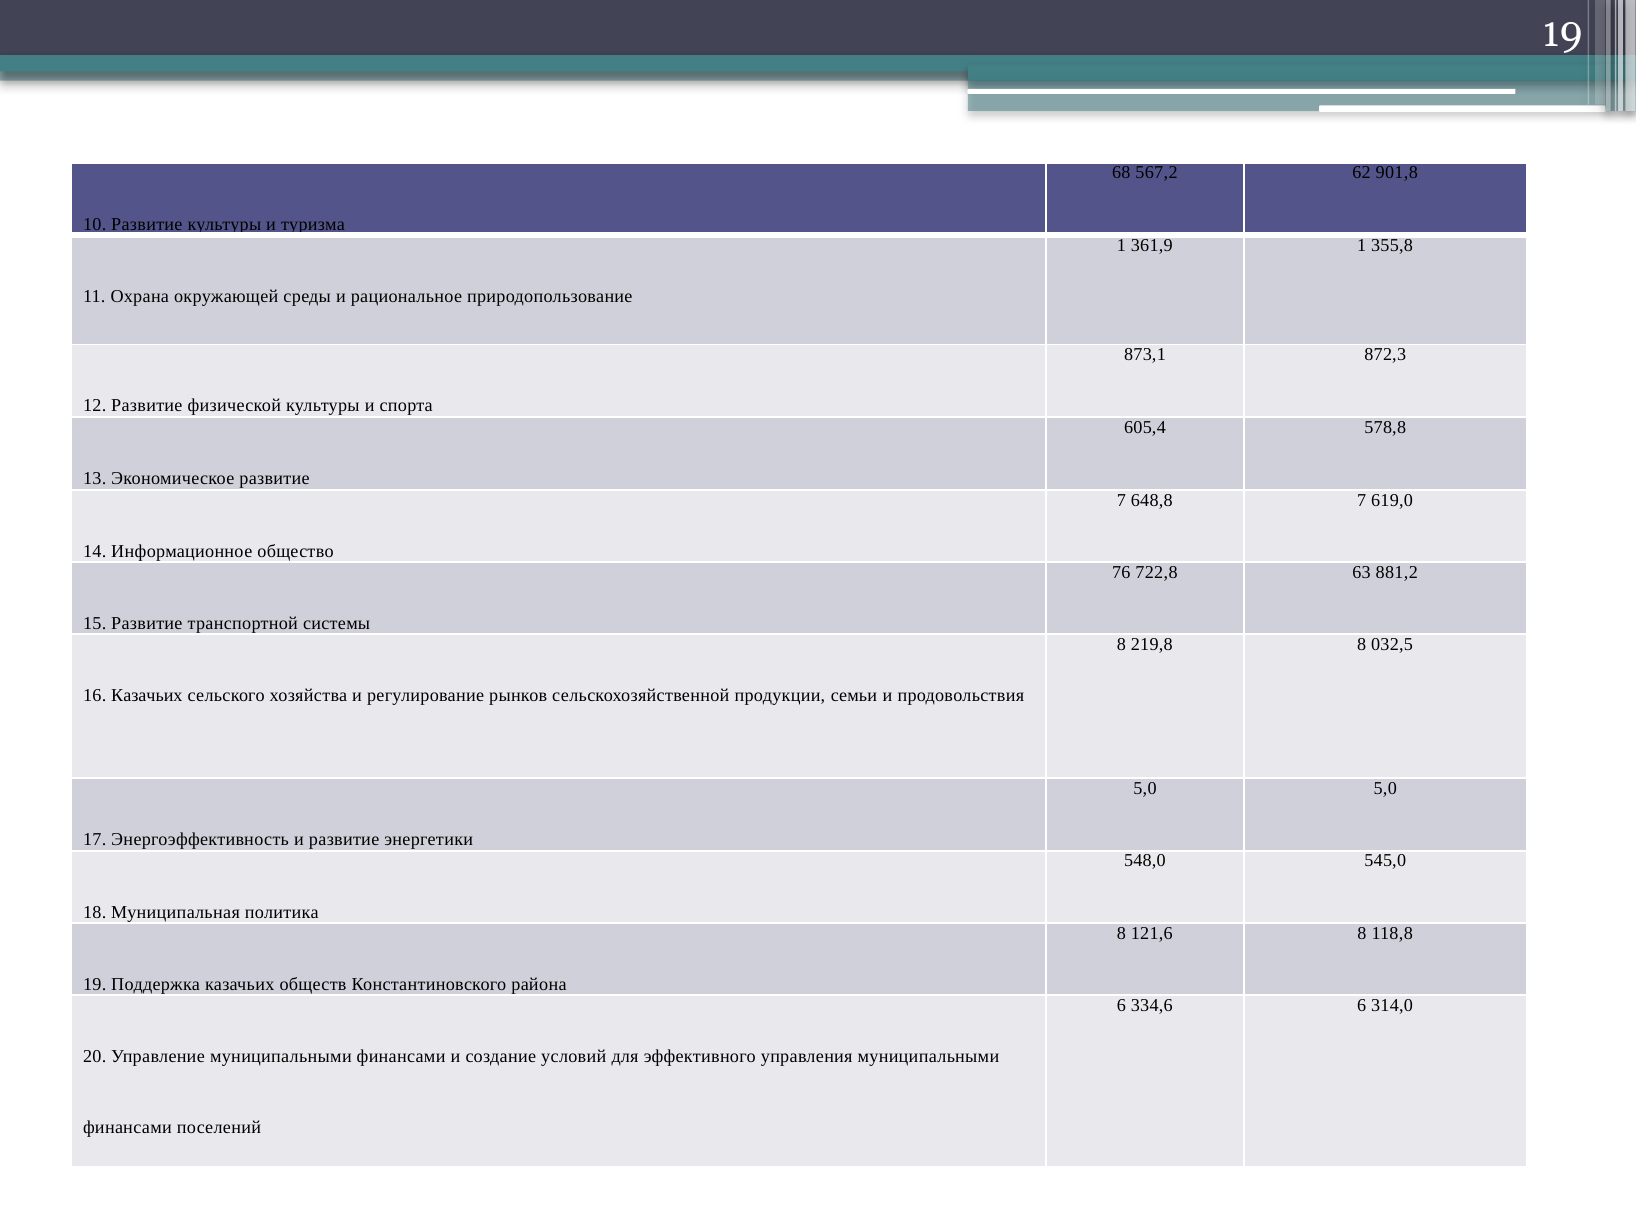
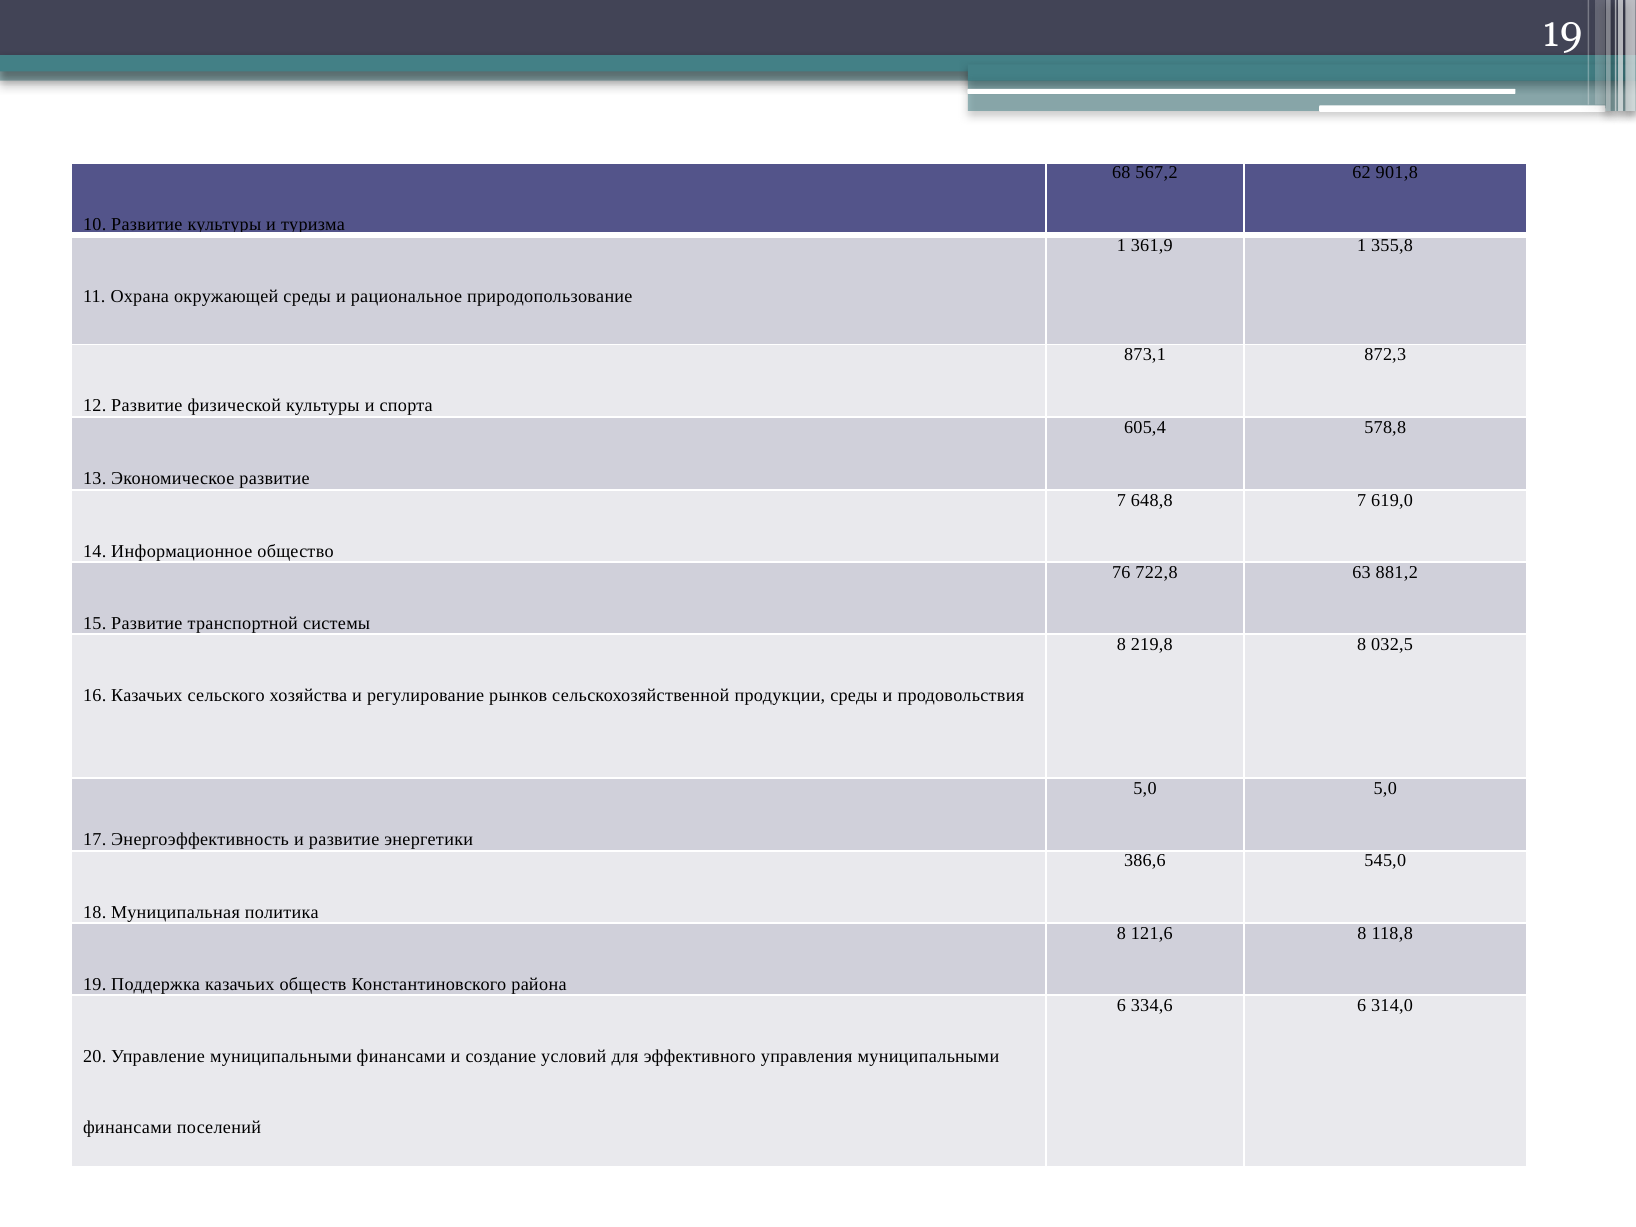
продукции семьи: семьи -> среды (854, 696)
548,0: 548,0 -> 386,6 (1145, 861)
